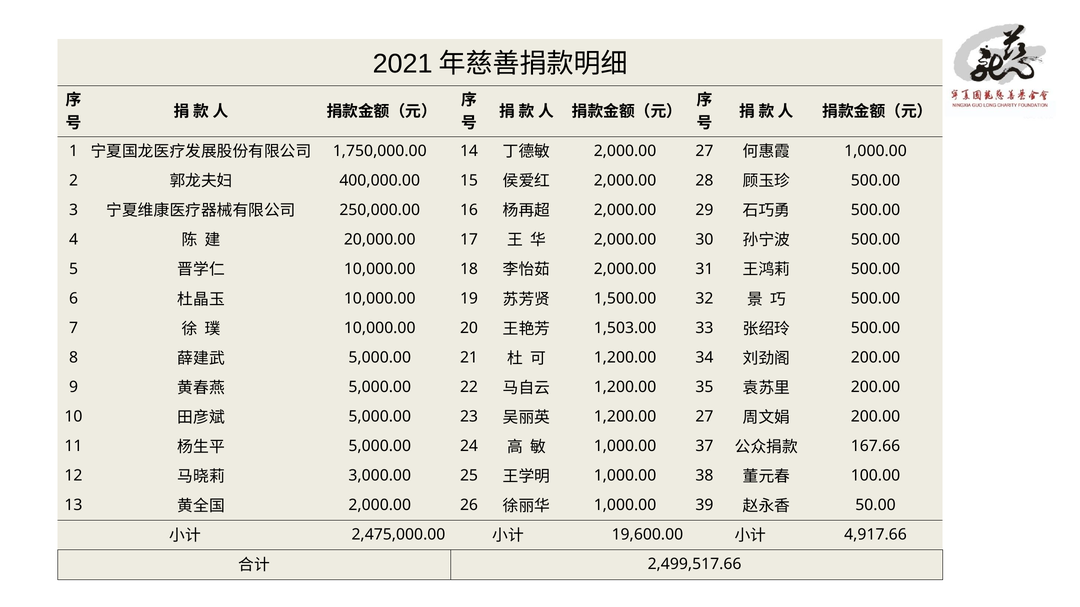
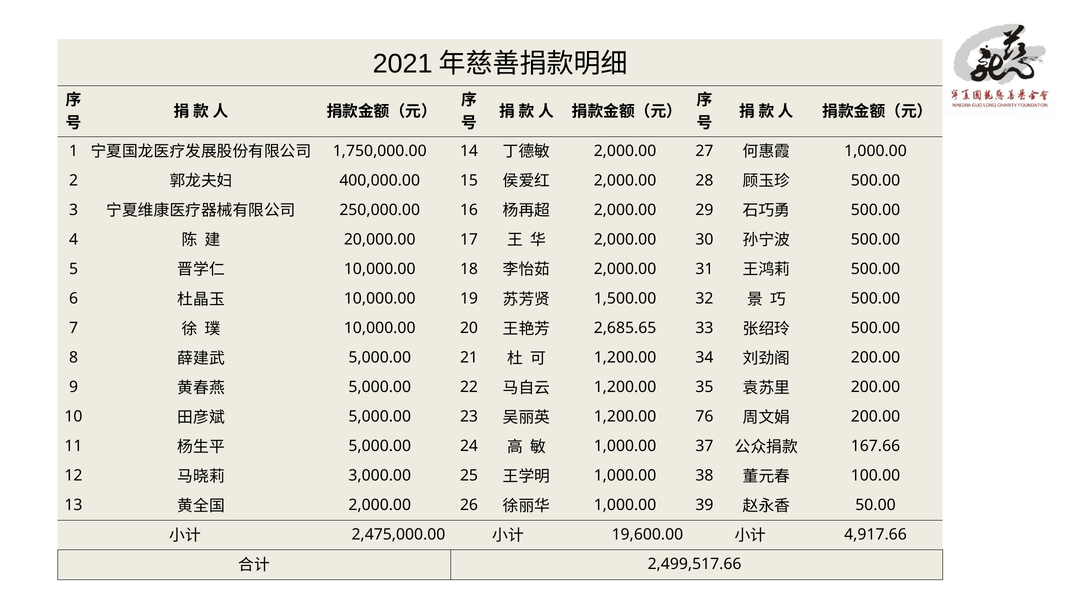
1,503.00: 1,503.00 -> 2,685.65 (625, 328)
1,200.00 27: 27 -> 76 (704, 417)
